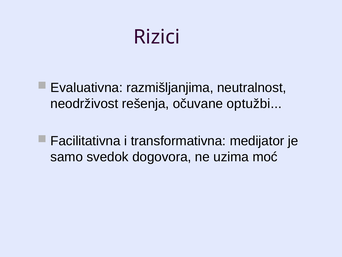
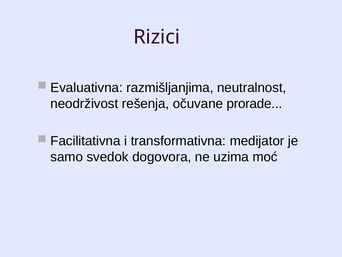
optužbi: optužbi -> prorade (254, 104)
